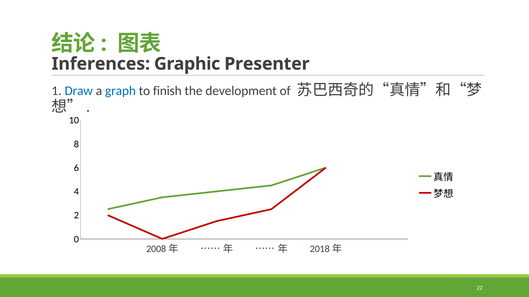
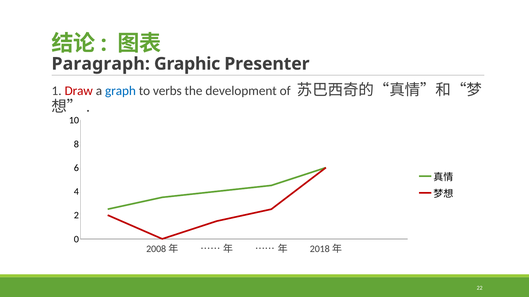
Inferences: Inferences -> Paragraph (101, 64)
Draw colour: blue -> red (79, 91)
finish: finish -> verbs (167, 91)
